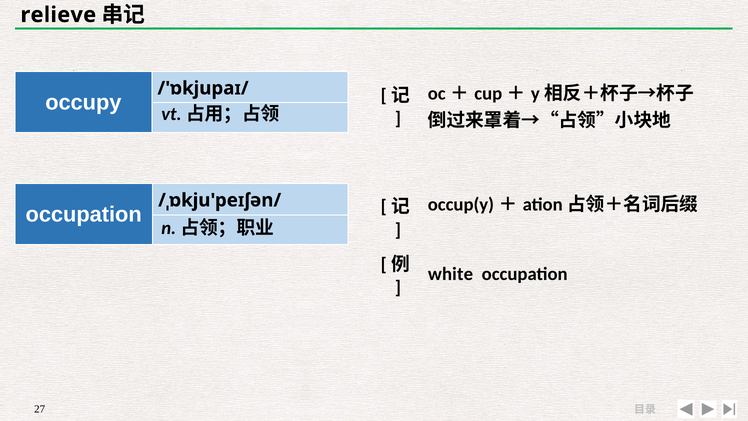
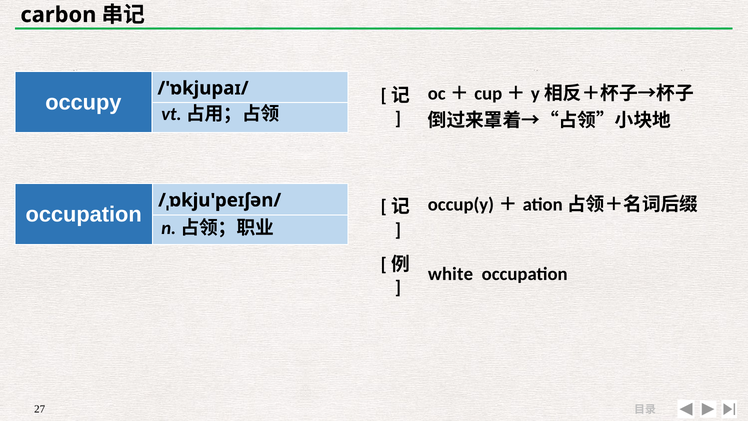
relieve: relieve -> carbon (58, 15)
